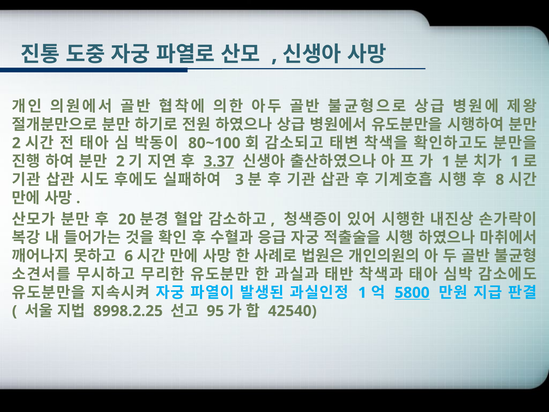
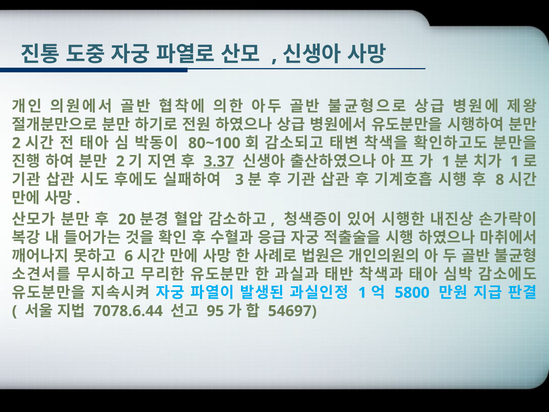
5800 underline: present -> none (412, 293)
8998.2.25: 8998.2.25 -> 7078.6.44 (128, 311)
42540: 42540 -> 54697 (292, 311)
